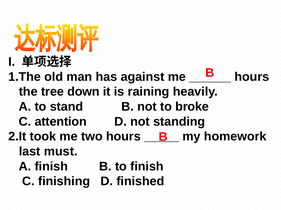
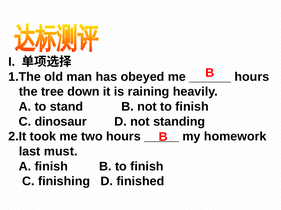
against: against -> obeyed (143, 77)
not to broke: broke -> finish (192, 107)
attention: attention -> dinosaur (61, 122)
